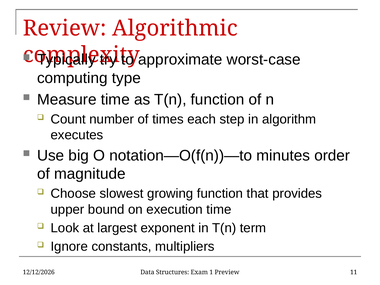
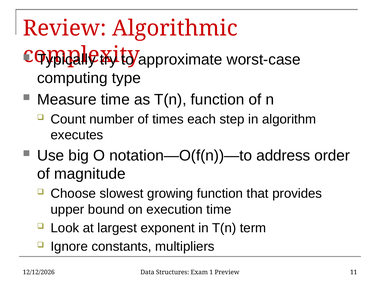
minutes: minutes -> address (283, 156)
